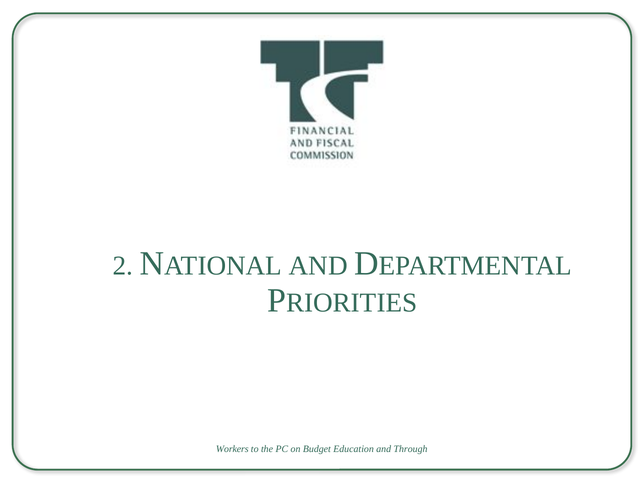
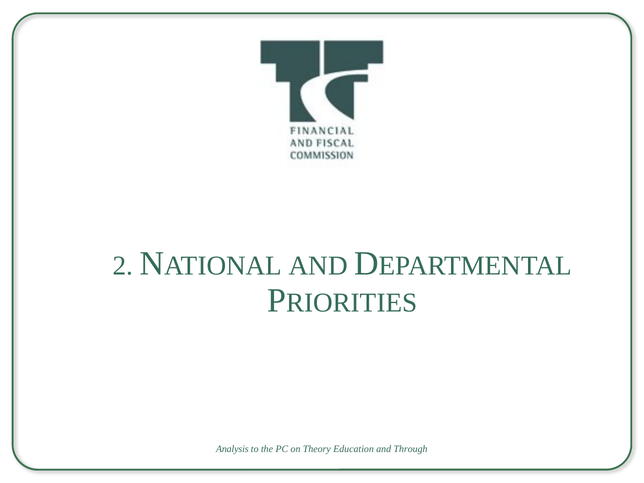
Workers: Workers -> Analysis (232, 449)
Budget: Budget -> Theory (317, 449)
